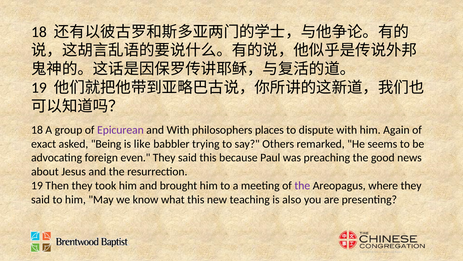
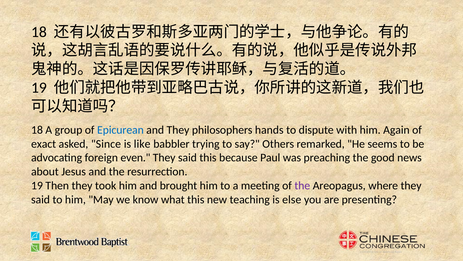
Epicurean colour: purple -> blue (120, 130)
and With: With -> They (178, 130)
places: places -> hands (269, 130)
Being: Being -> Since (106, 144)
also: also -> else (292, 199)
